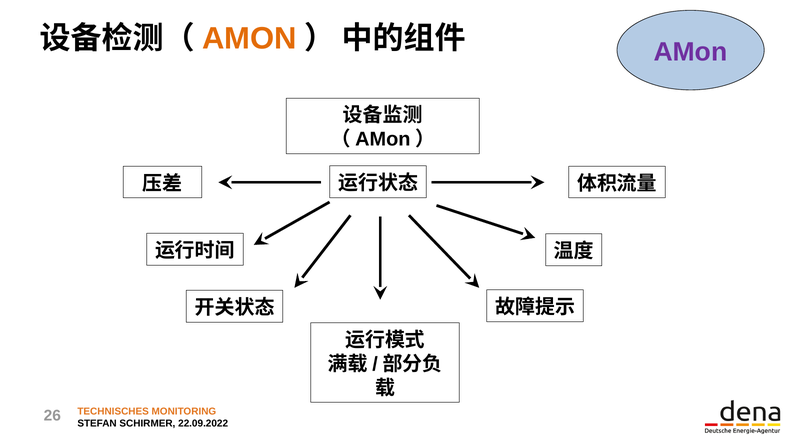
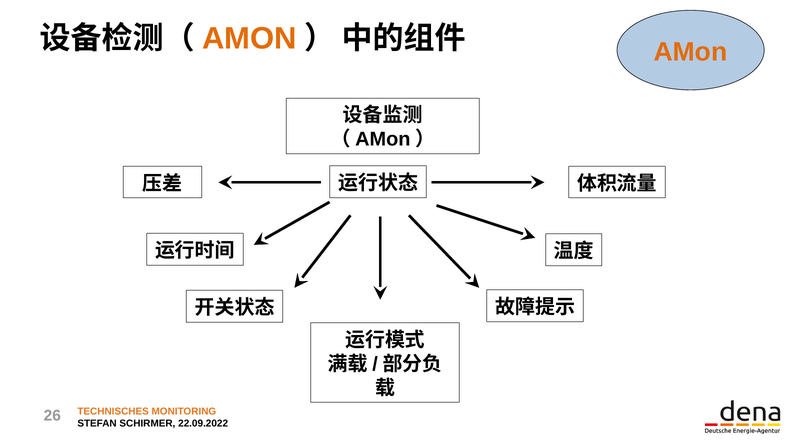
AMon colour: purple -> orange (691, 52)
